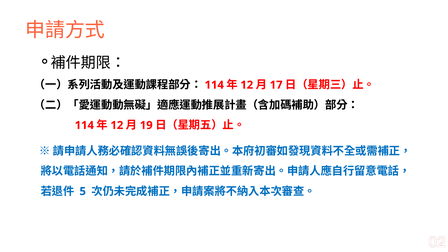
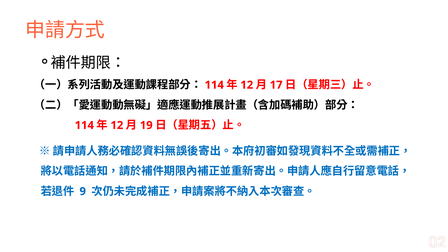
5: 5 -> 9 (83, 191)
